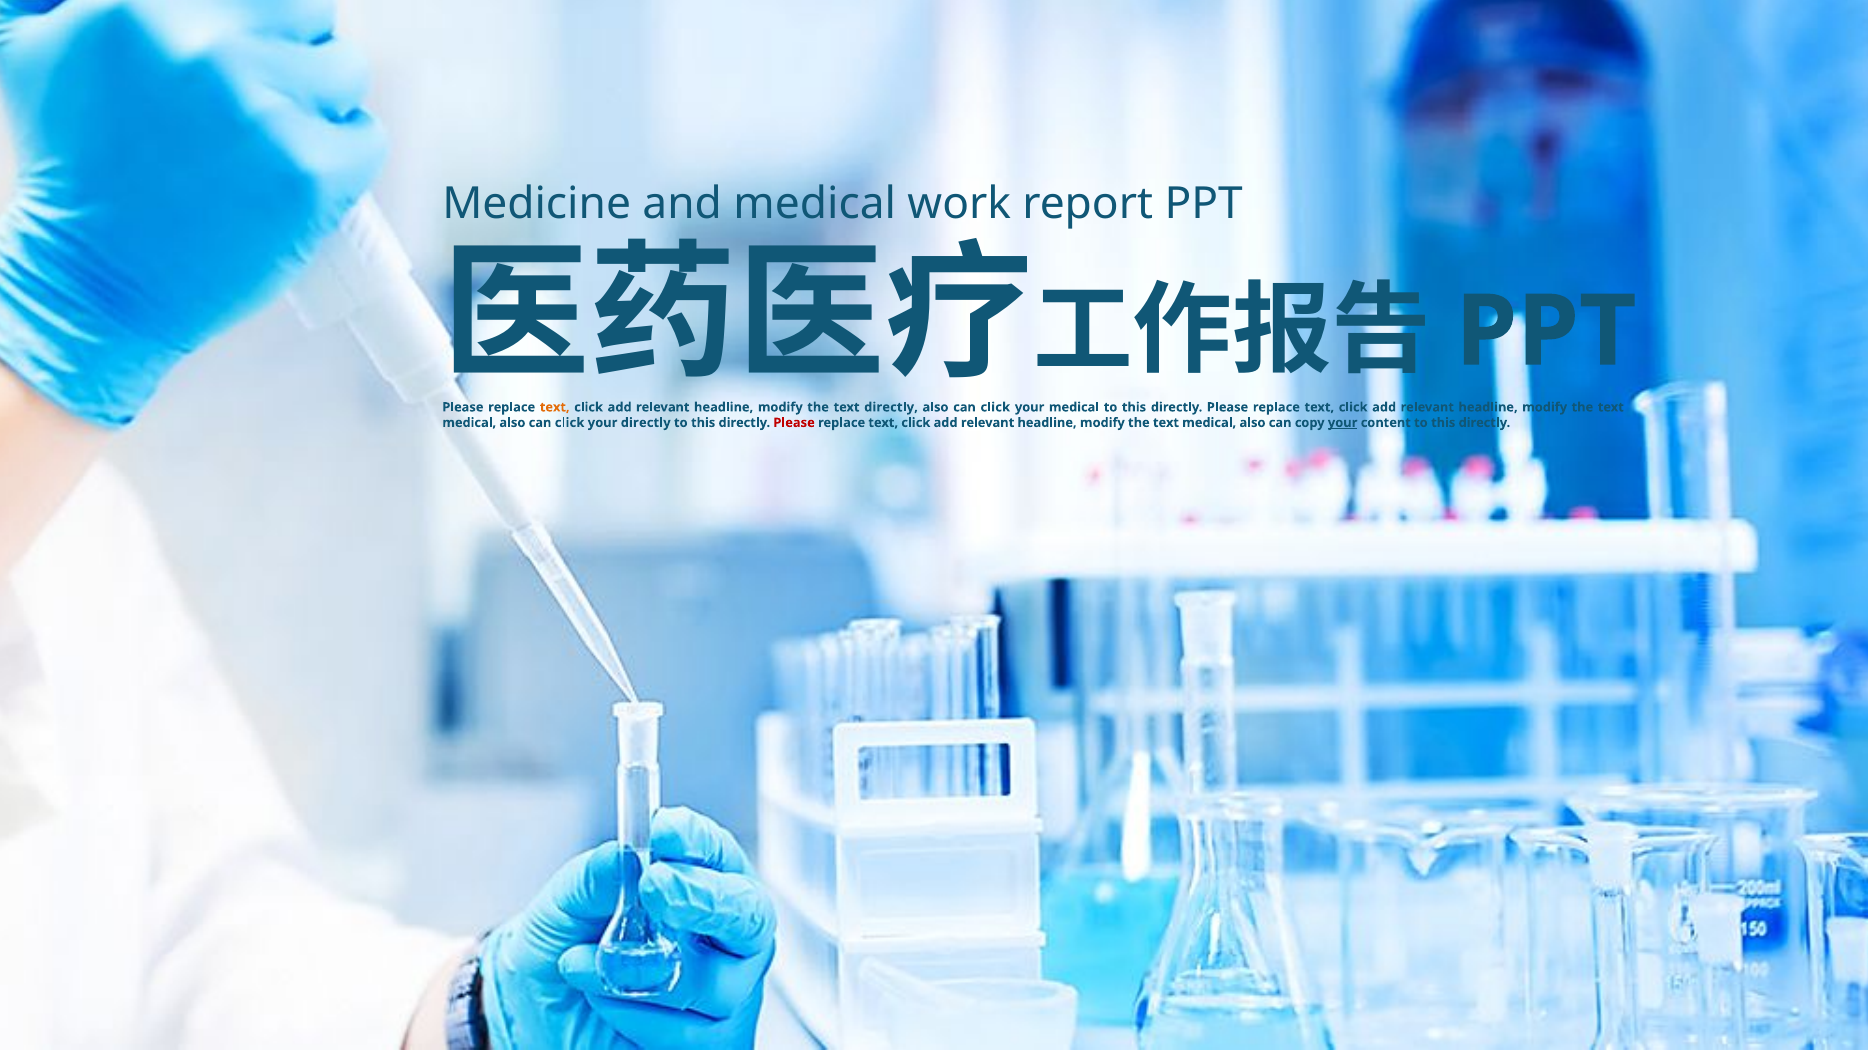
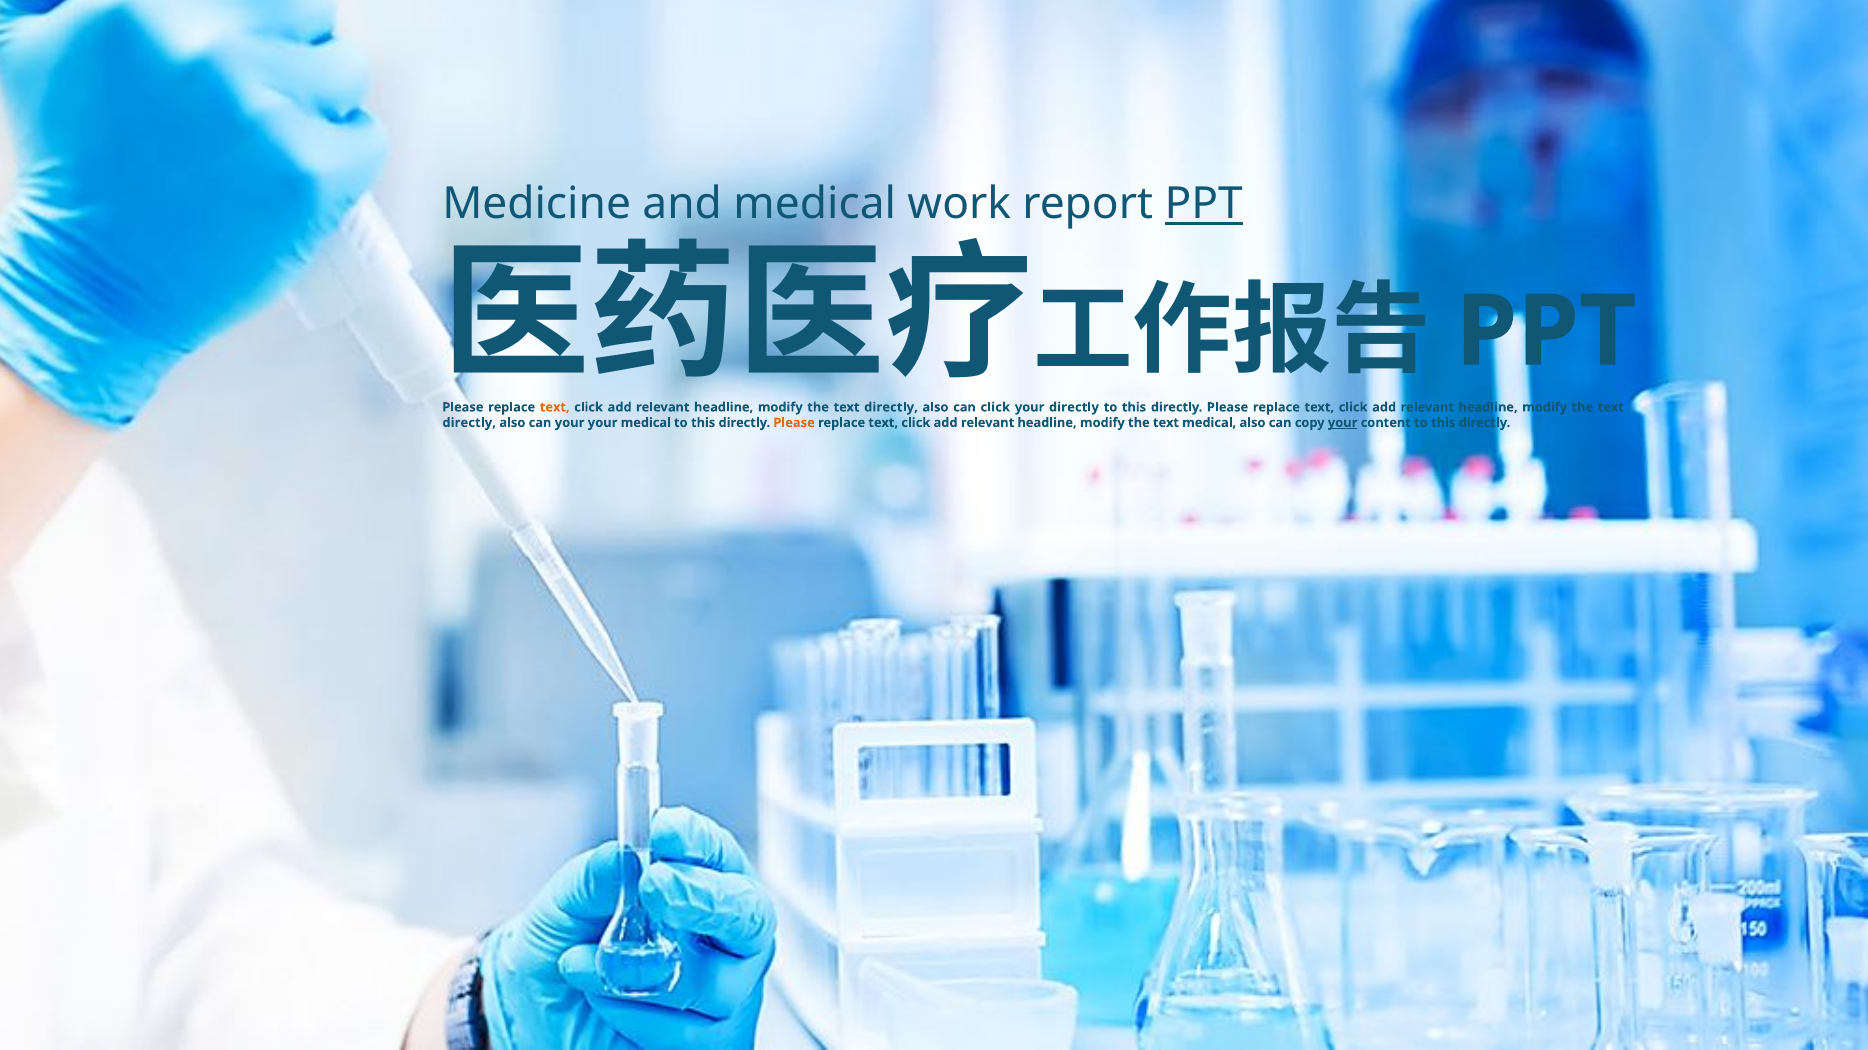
PPT underline: none -> present (1204, 204)
your medical: medical -> directly (1074, 407)
medical: medical -> directly (469, 423)
click: click -> your (570, 423)
your directly: directly -> medical (646, 423)
Please colour: red -> orange (794, 423)
